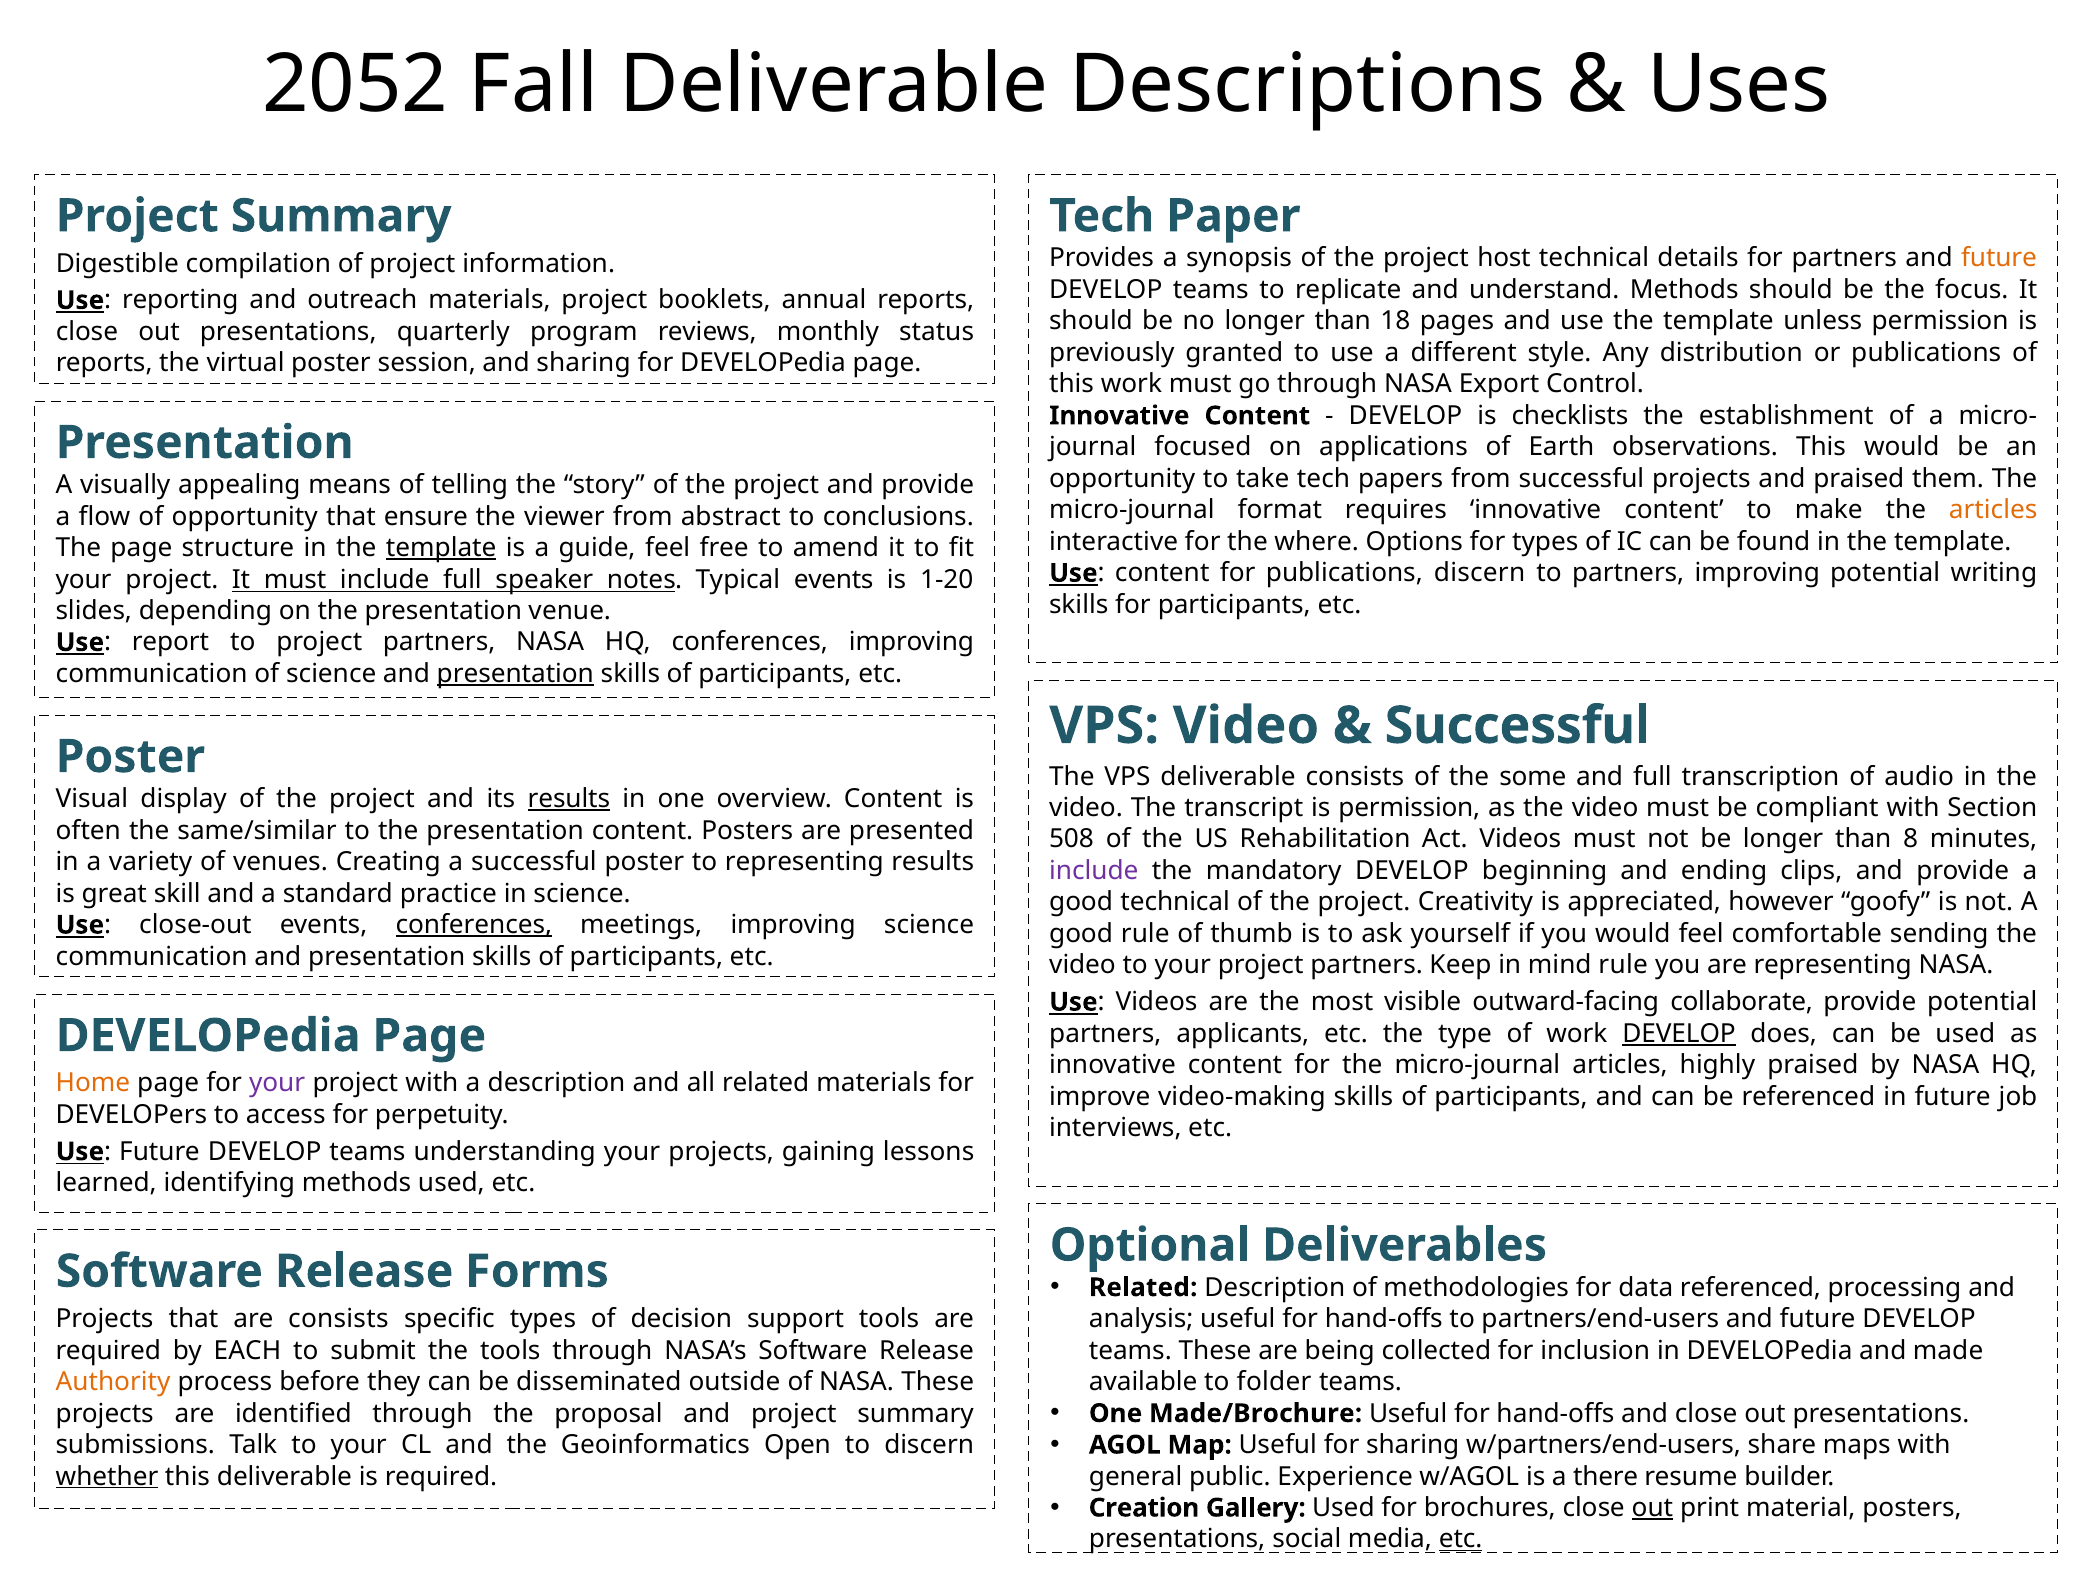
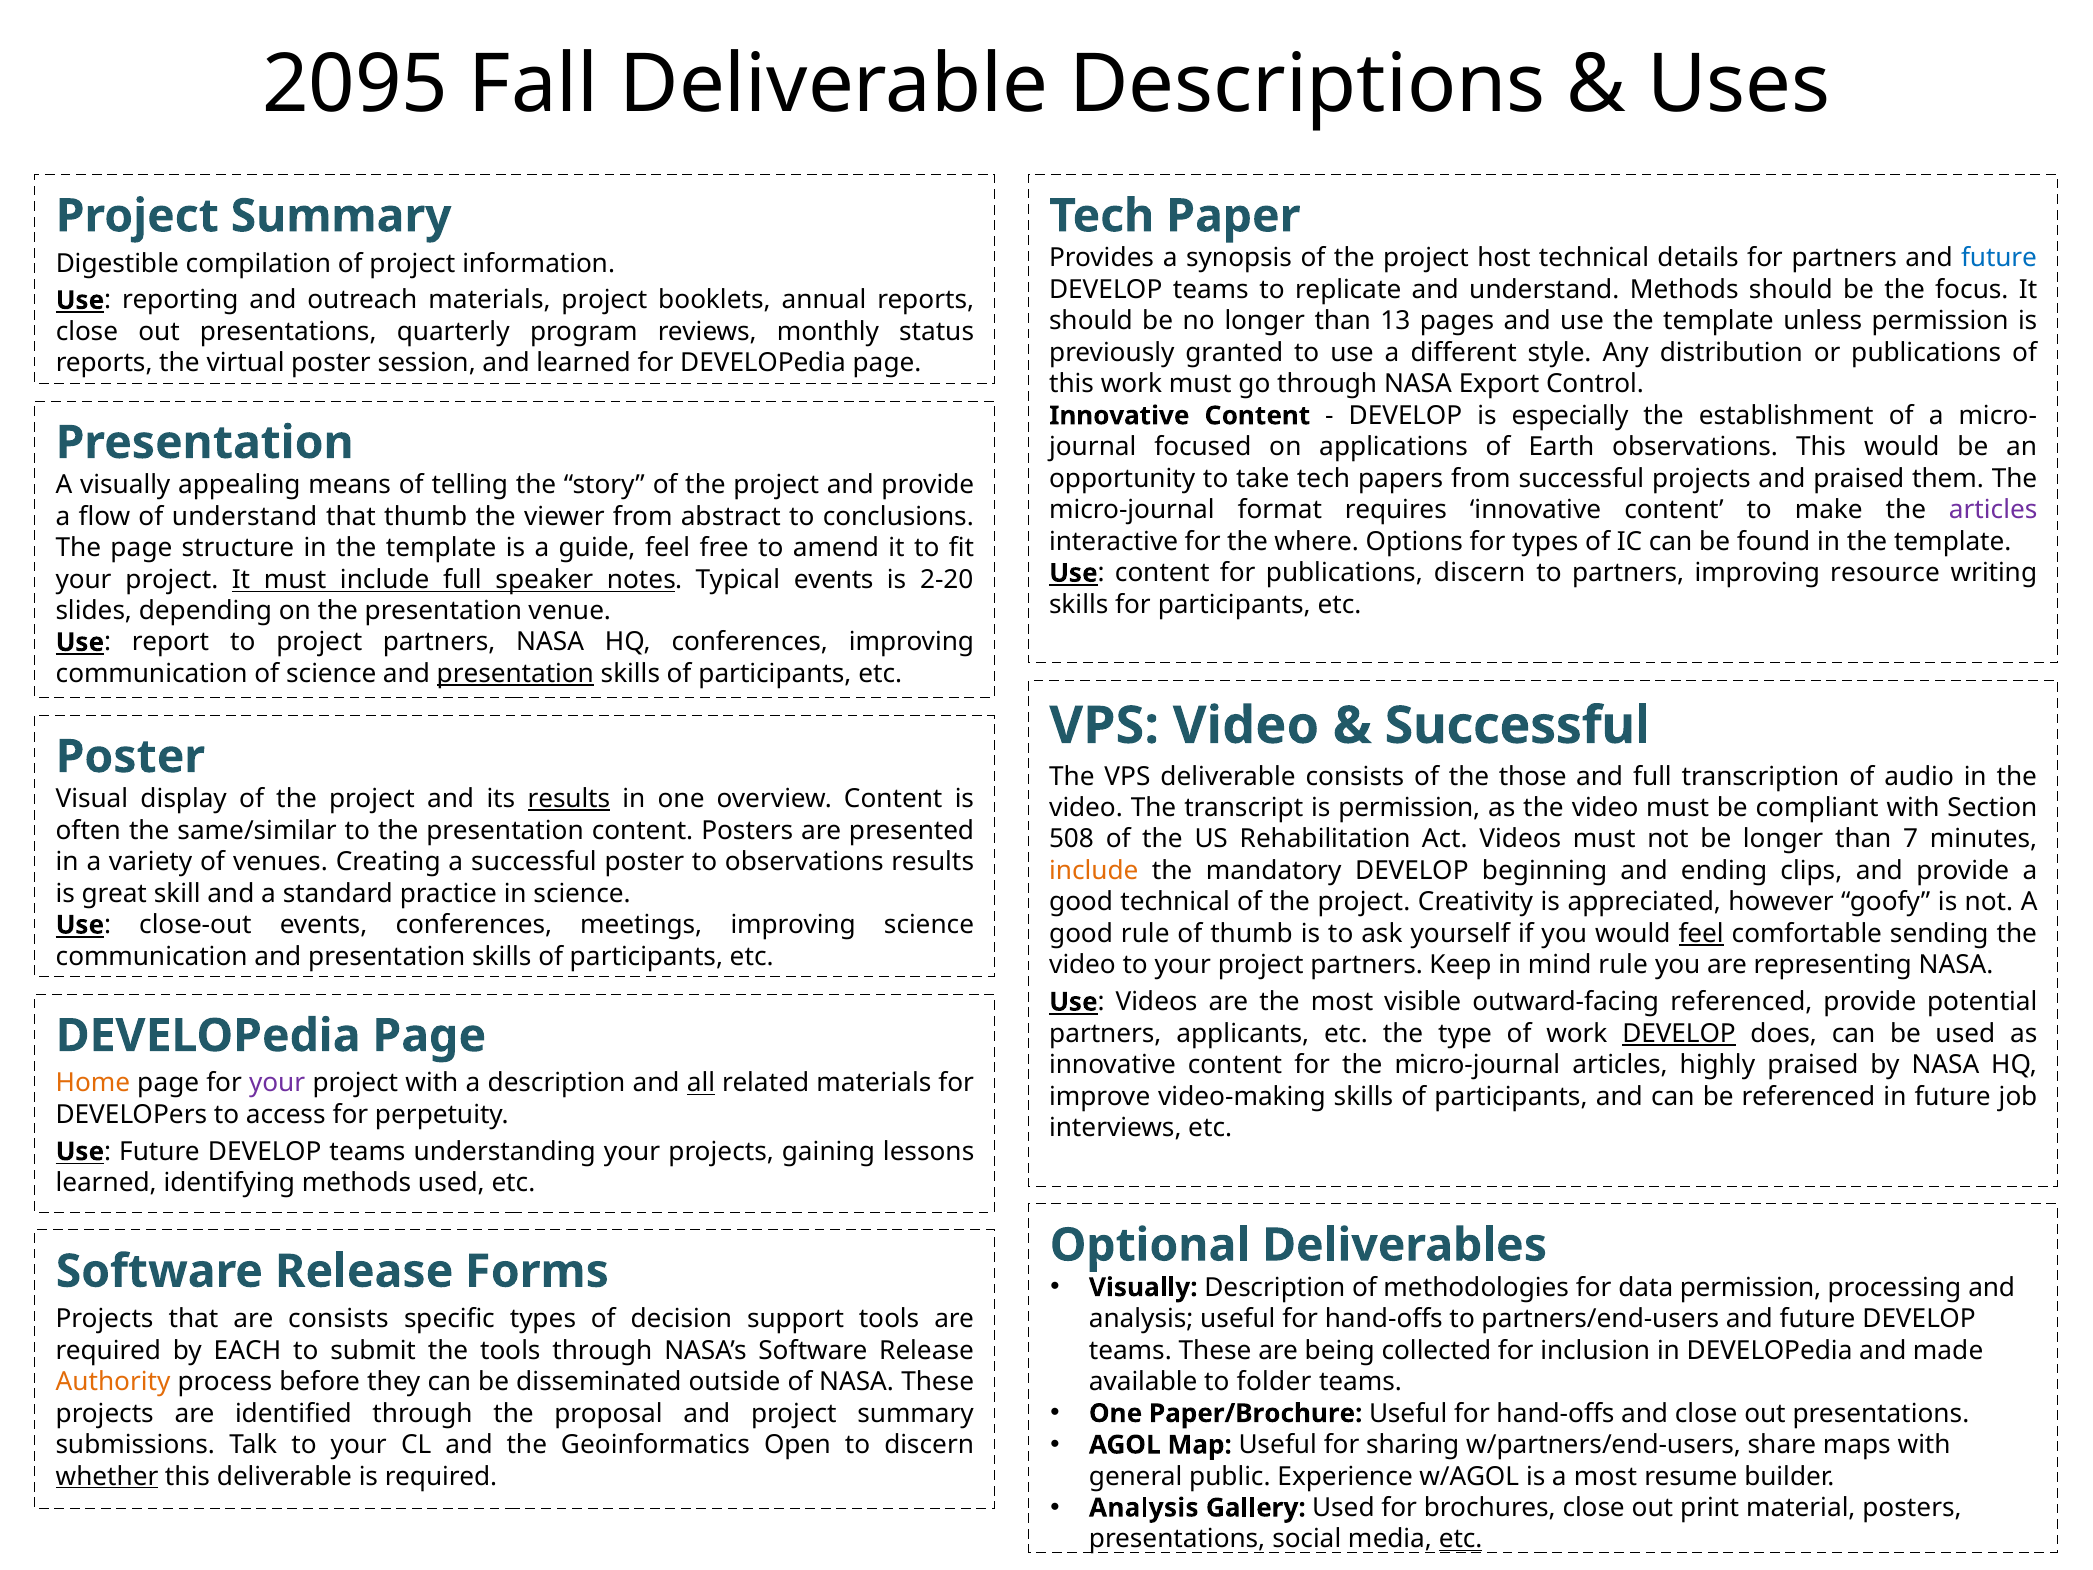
2052: 2052 -> 2095 (355, 84)
future colour: orange -> blue (1999, 258)
18: 18 -> 13 (1395, 321)
and sharing: sharing -> learned (584, 363)
checklists: checklists -> especially (1570, 416)
articles colour: orange -> purple (1993, 510)
of opportunity: opportunity -> understand (245, 516)
that ensure: ensure -> thumb (426, 516)
template underline: present -> none (441, 548)
improving potential: potential -> resource (1885, 573)
1-20: 1-20 -> 2-20 (947, 579)
some: some -> those (1533, 776)
8: 8 -> 7 (1911, 839)
to representing: representing -> observations (804, 862)
include colour: purple -> orange (1094, 871)
conferences underline: present -> none (474, 925)
feel underline: none -> present (1701, 934)
outward-facing collaborate: collaborate -> referenced (1741, 1002)
all underline: none -> present (701, 1083)
Related: Related -> Visually (1143, 1287)
data referenced: referenced -> permission (1751, 1287)
Made/Brochure: Made/Brochure -> Paper/Brochure (1256, 1413)
a there: there -> most (1605, 1476)
Creation: Creation -> Analysis (1144, 1508)
out underline: present -> none (1652, 1508)
